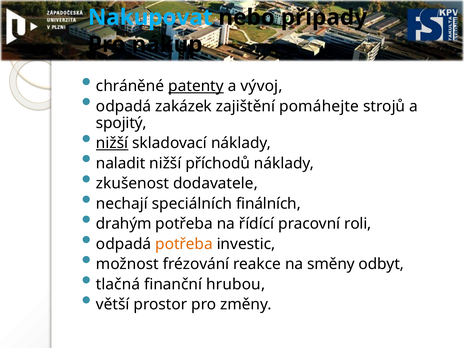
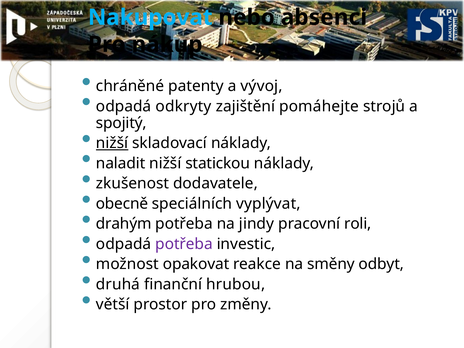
případy: případy -> absenci (324, 17)
patenty underline: present -> none (196, 86)
zakázek: zakázek -> odkryty (183, 106)
příchodů: příchodů -> statickou (218, 163)
nechají: nechají -> obecně (122, 204)
finálních: finálních -> vyplývat (268, 204)
řídící: řídící -> jindy (257, 224)
potřeba colour: orange -> purple (184, 244)
frézování: frézování -> opakovat (196, 264)
tlačná: tlačná -> druhá (118, 284)
